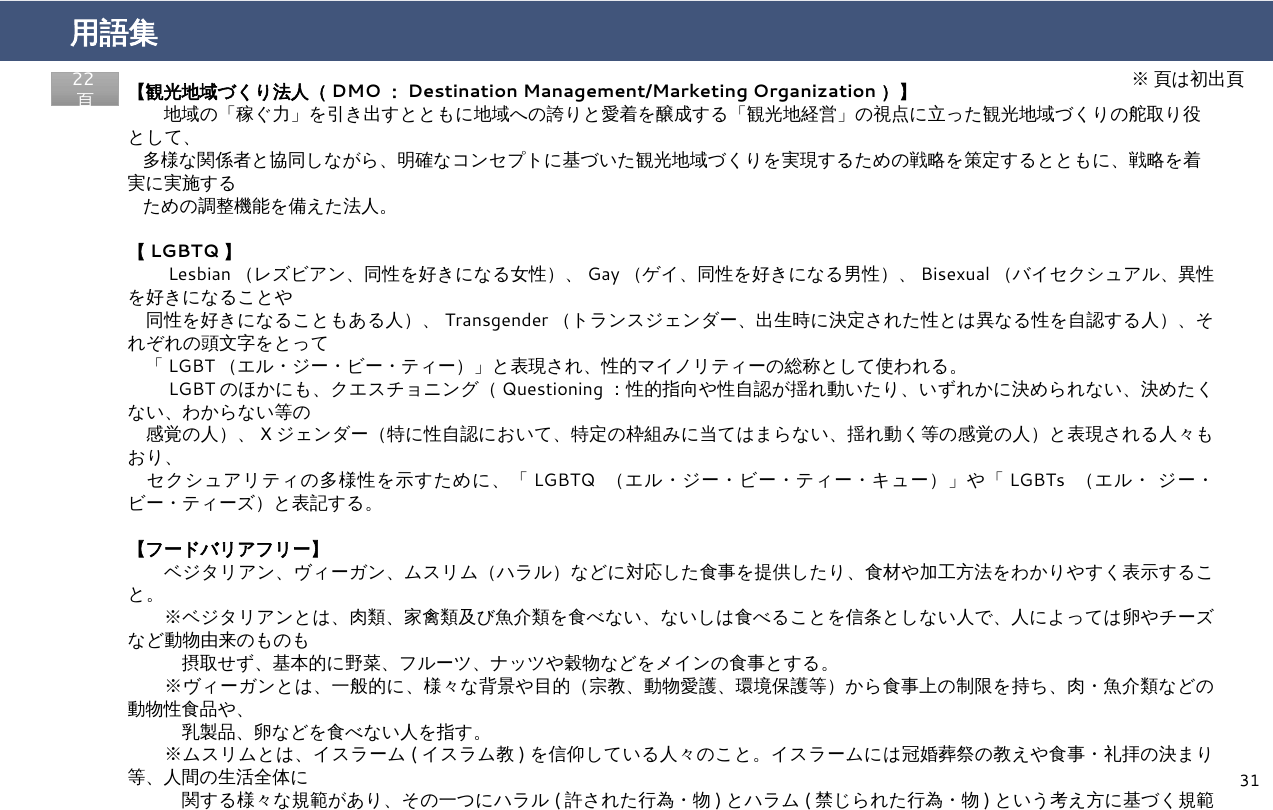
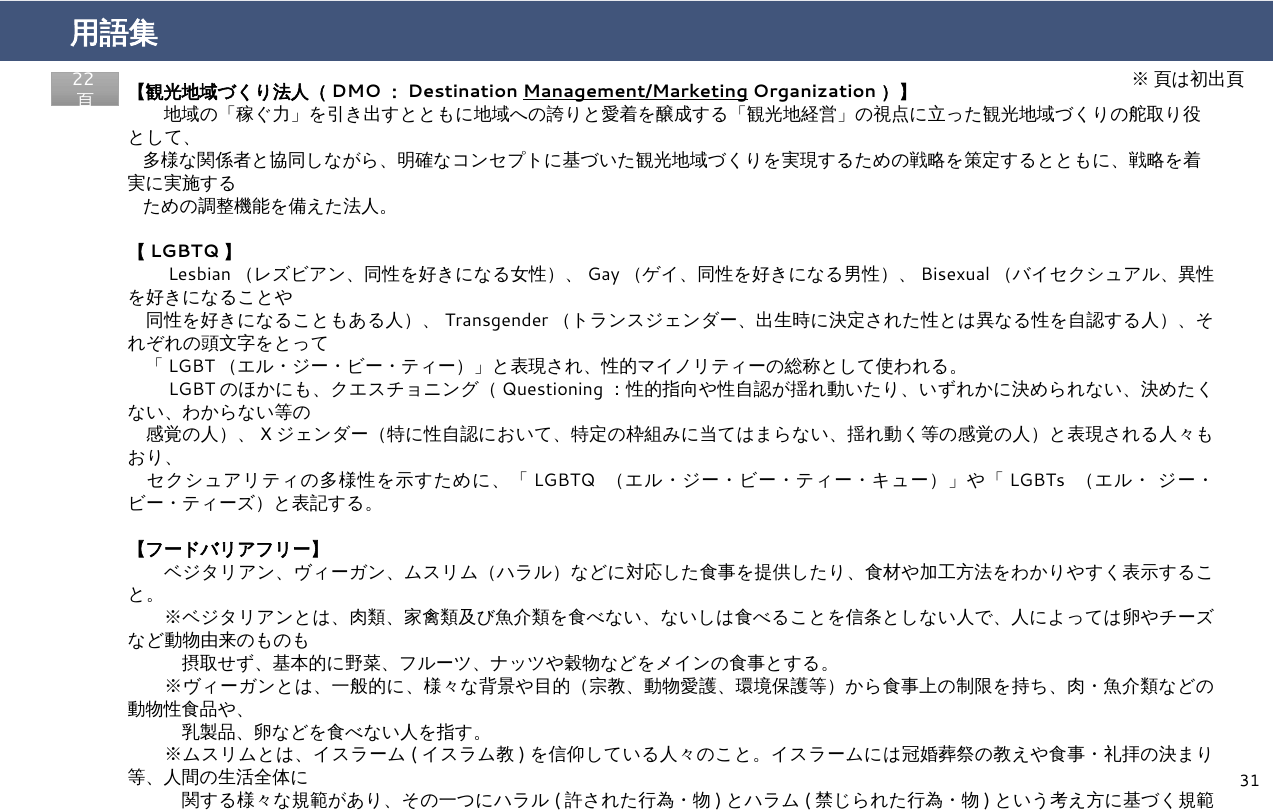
Management/Marketing underline: none -> present (635, 92)
